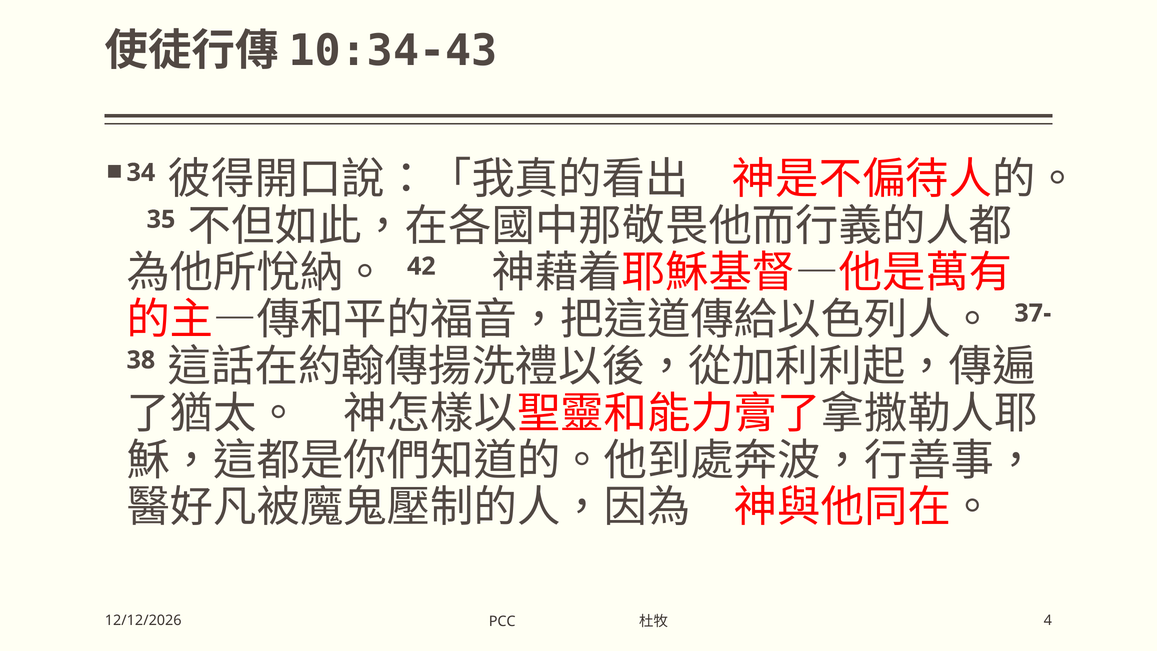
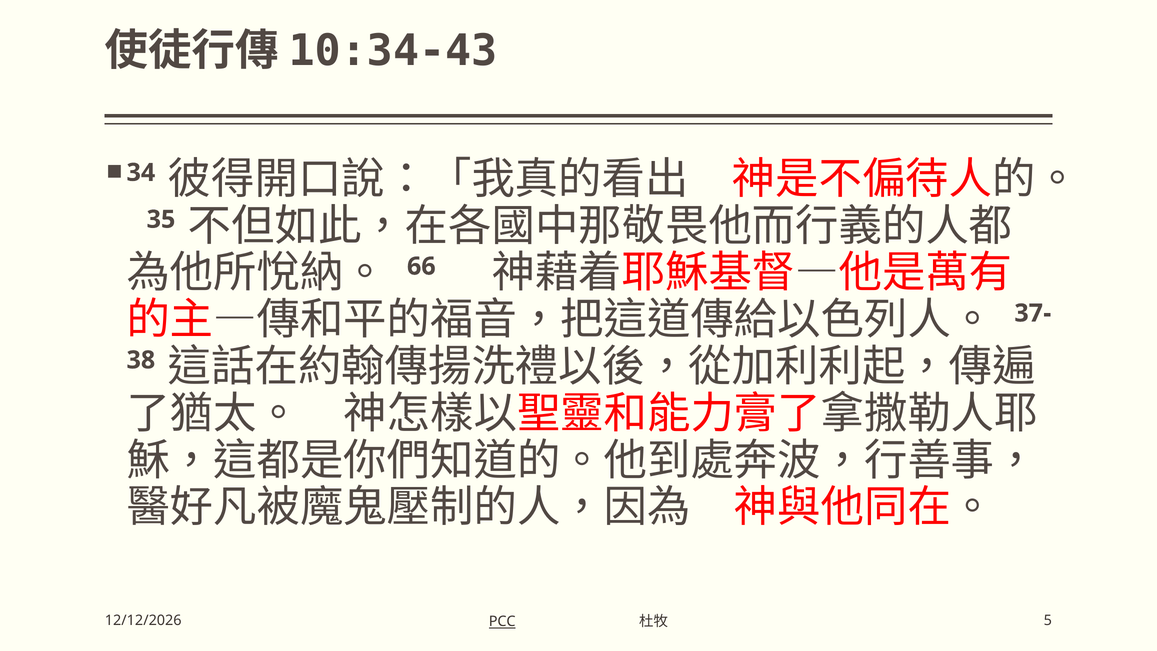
42: 42 -> 66 (421, 266)
4: 4 -> 5 (1048, 620)
PCC underline: none -> present (502, 622)
